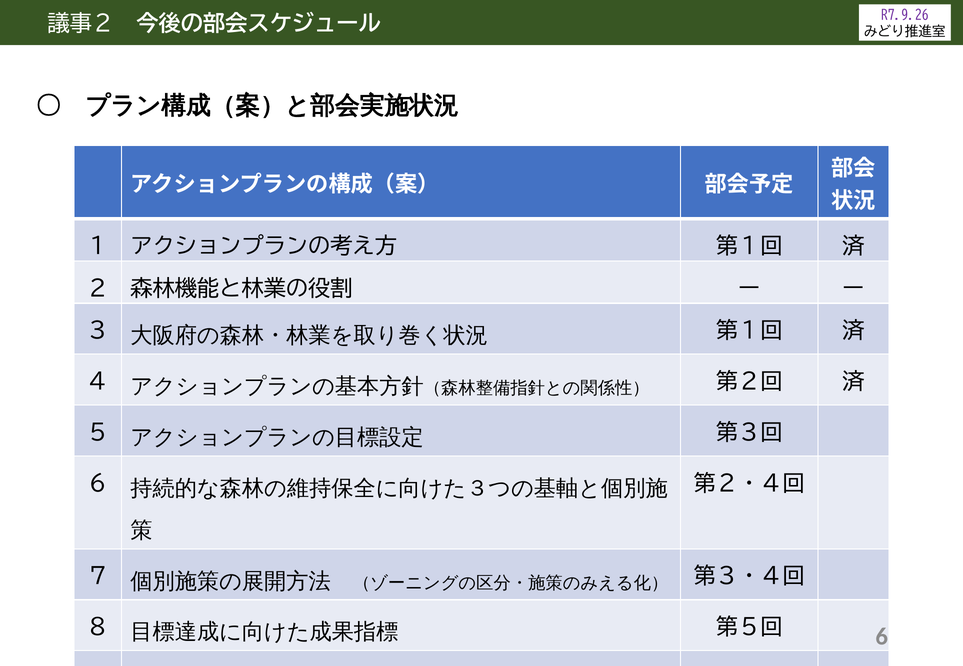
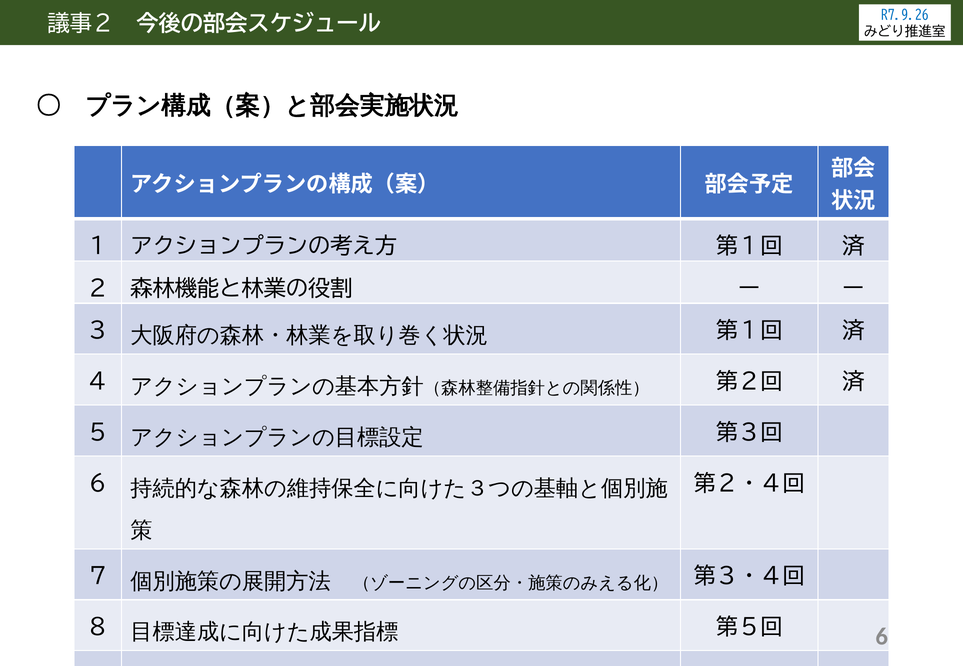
R7.9.26 colour: purple -> blue (905, 15)
